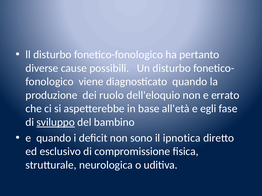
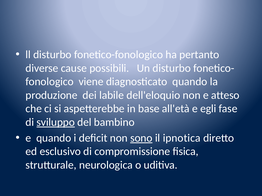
ruolo: ruolo -> labile (112, 95)
errato: errato -> atteso (225, 95)
sono underline: none -> present (141, 138)
